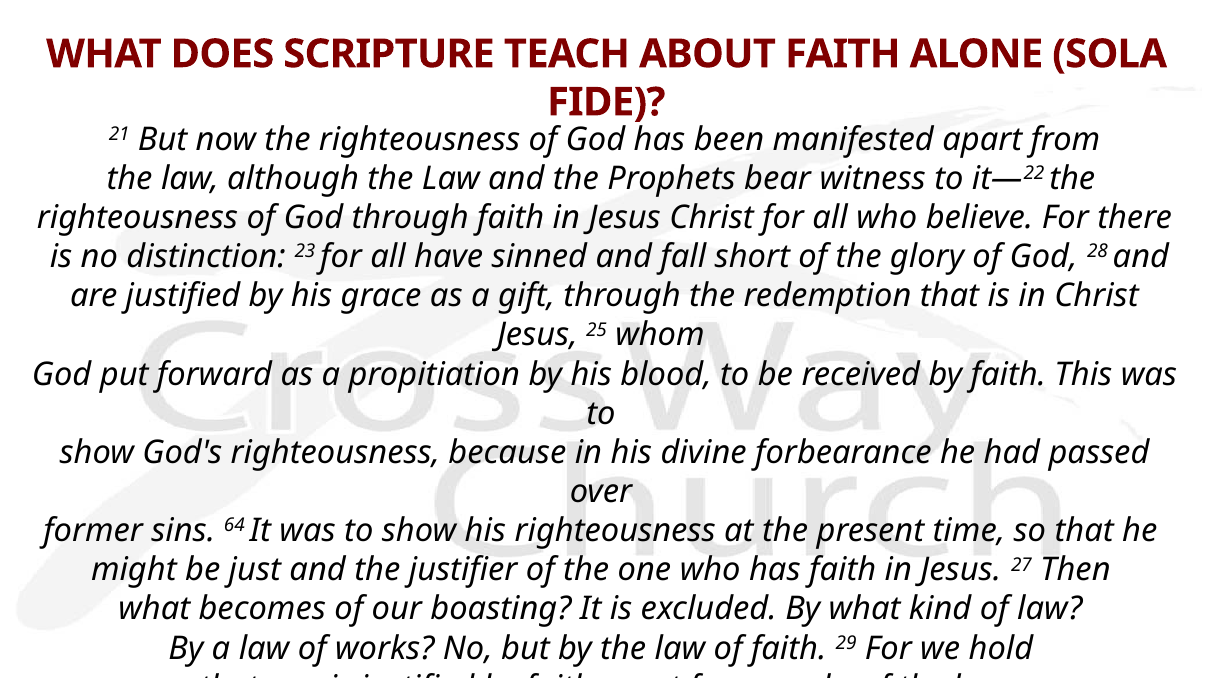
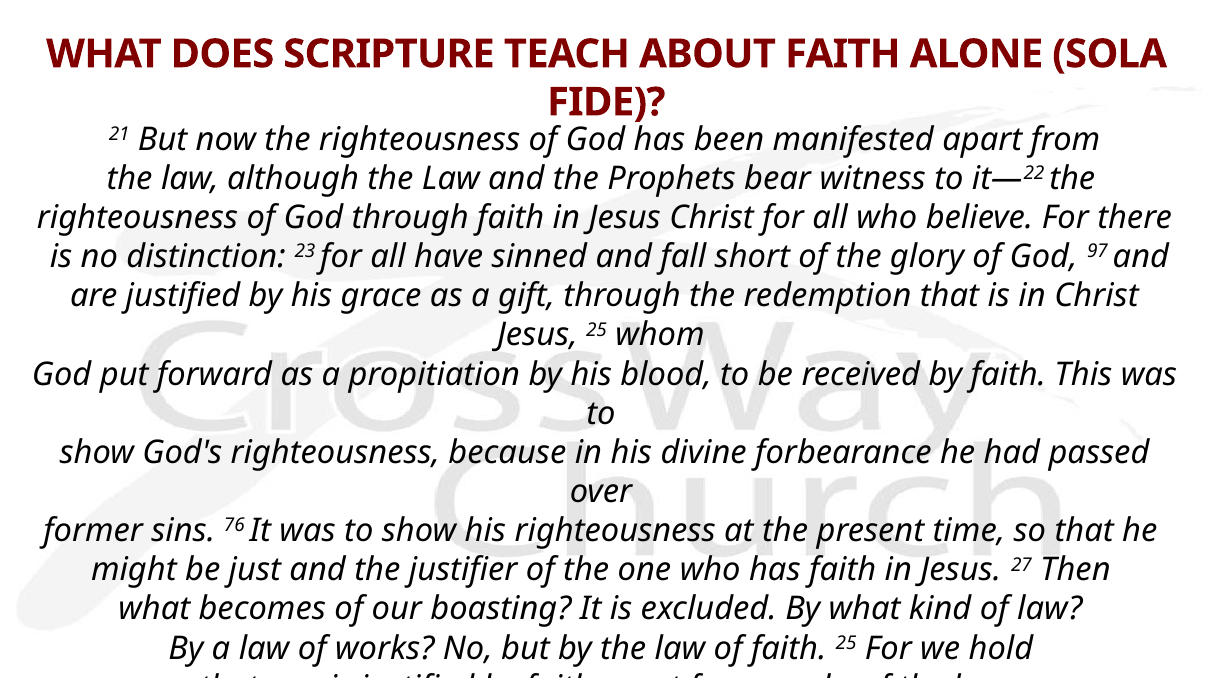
28: 28 -> 97 (1098, 251)
64: 64 -> 76 (234, 525)
faith 29: 29 -> 25 (846, 643)
